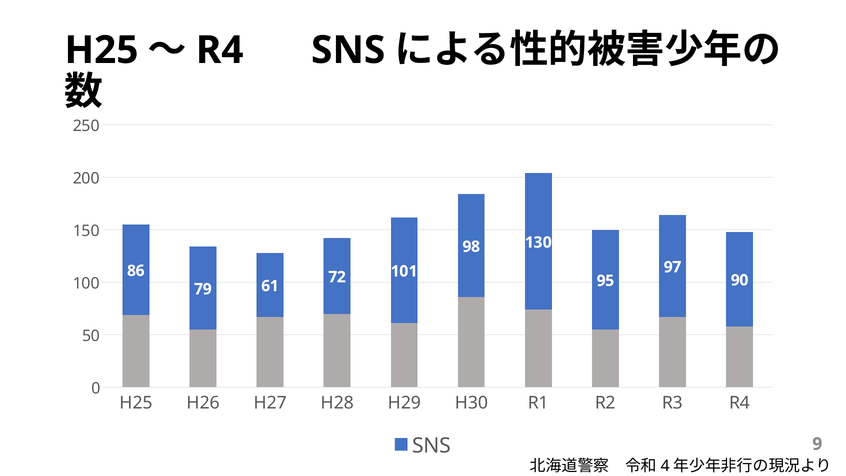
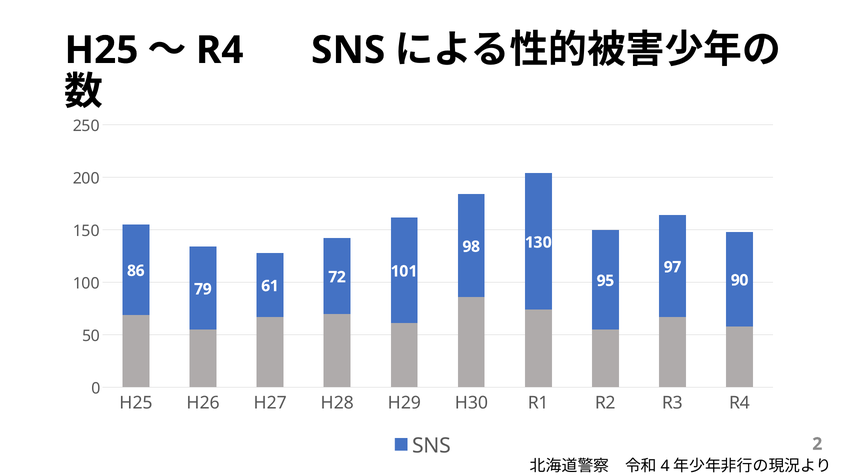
9: 9 -> 2 (817, 444)
